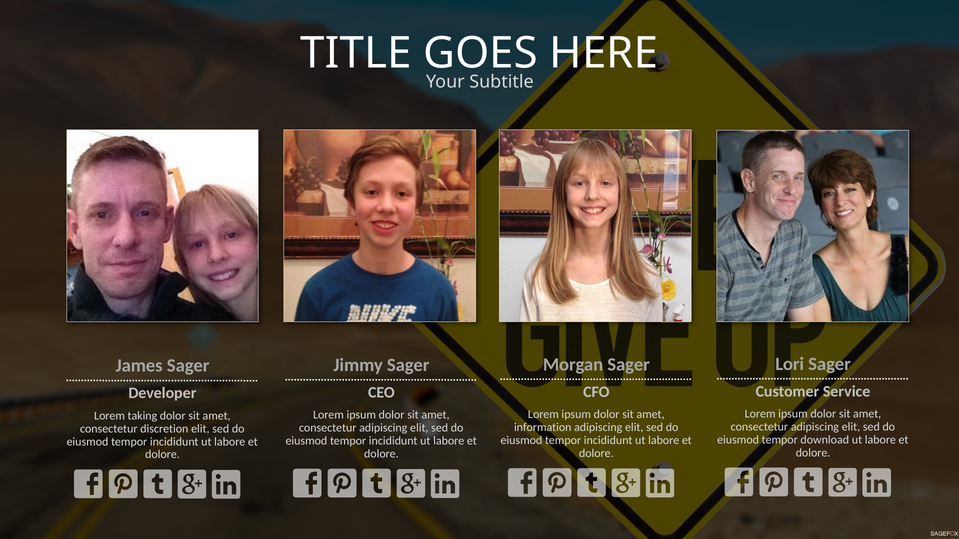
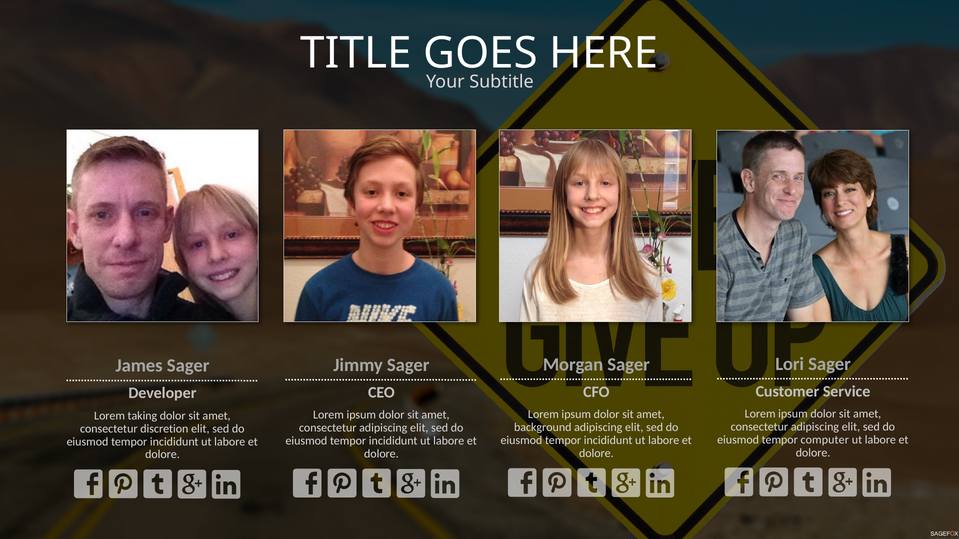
information: information -> background (543, 428)
download: download -> computer (825, 440)
